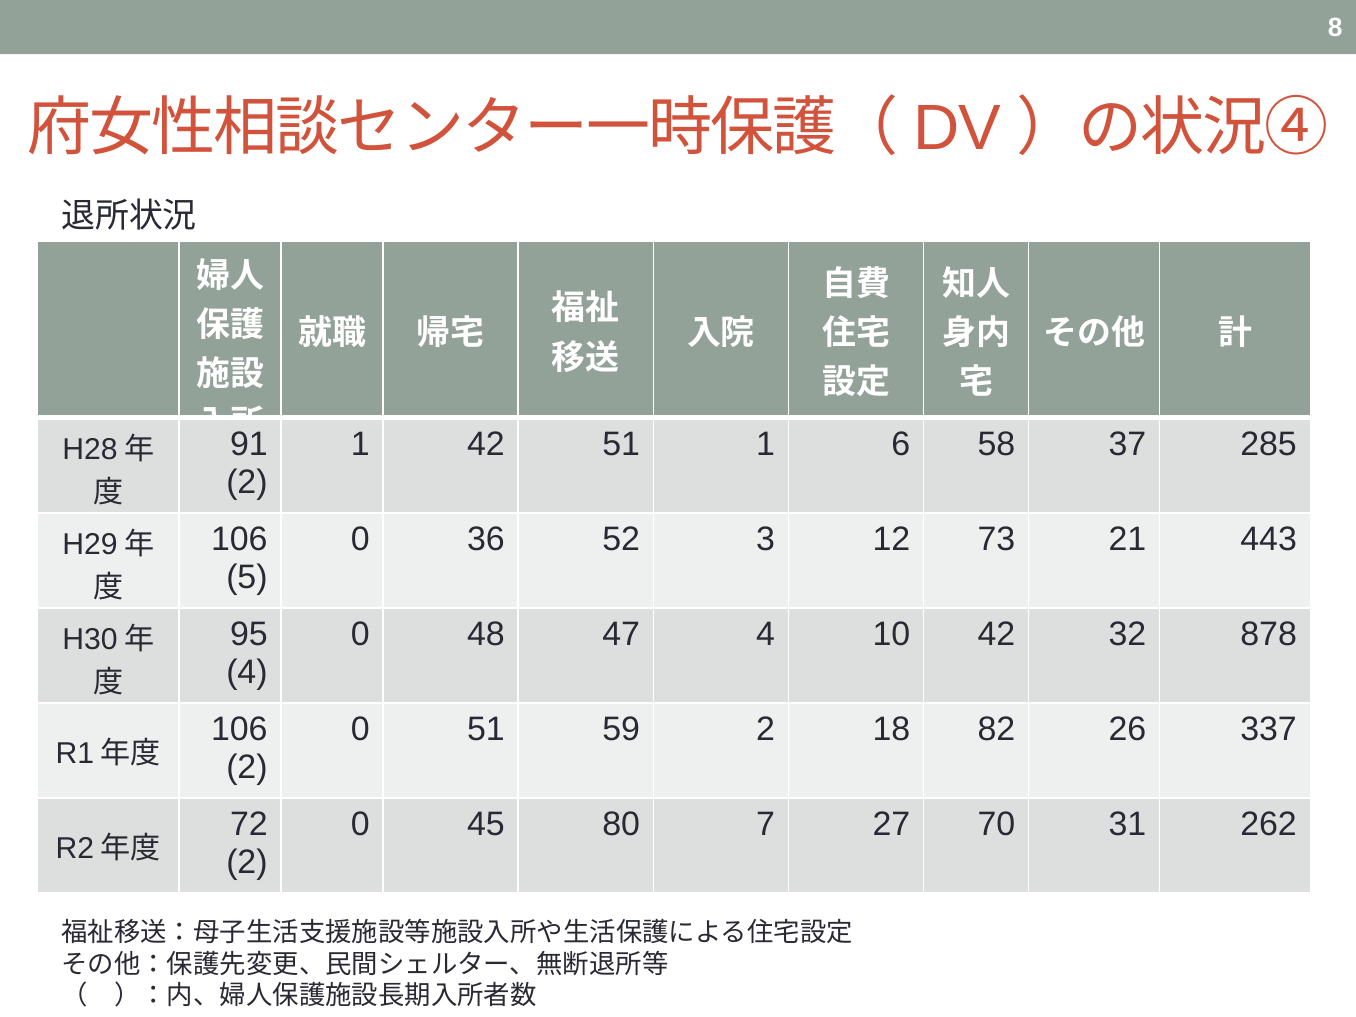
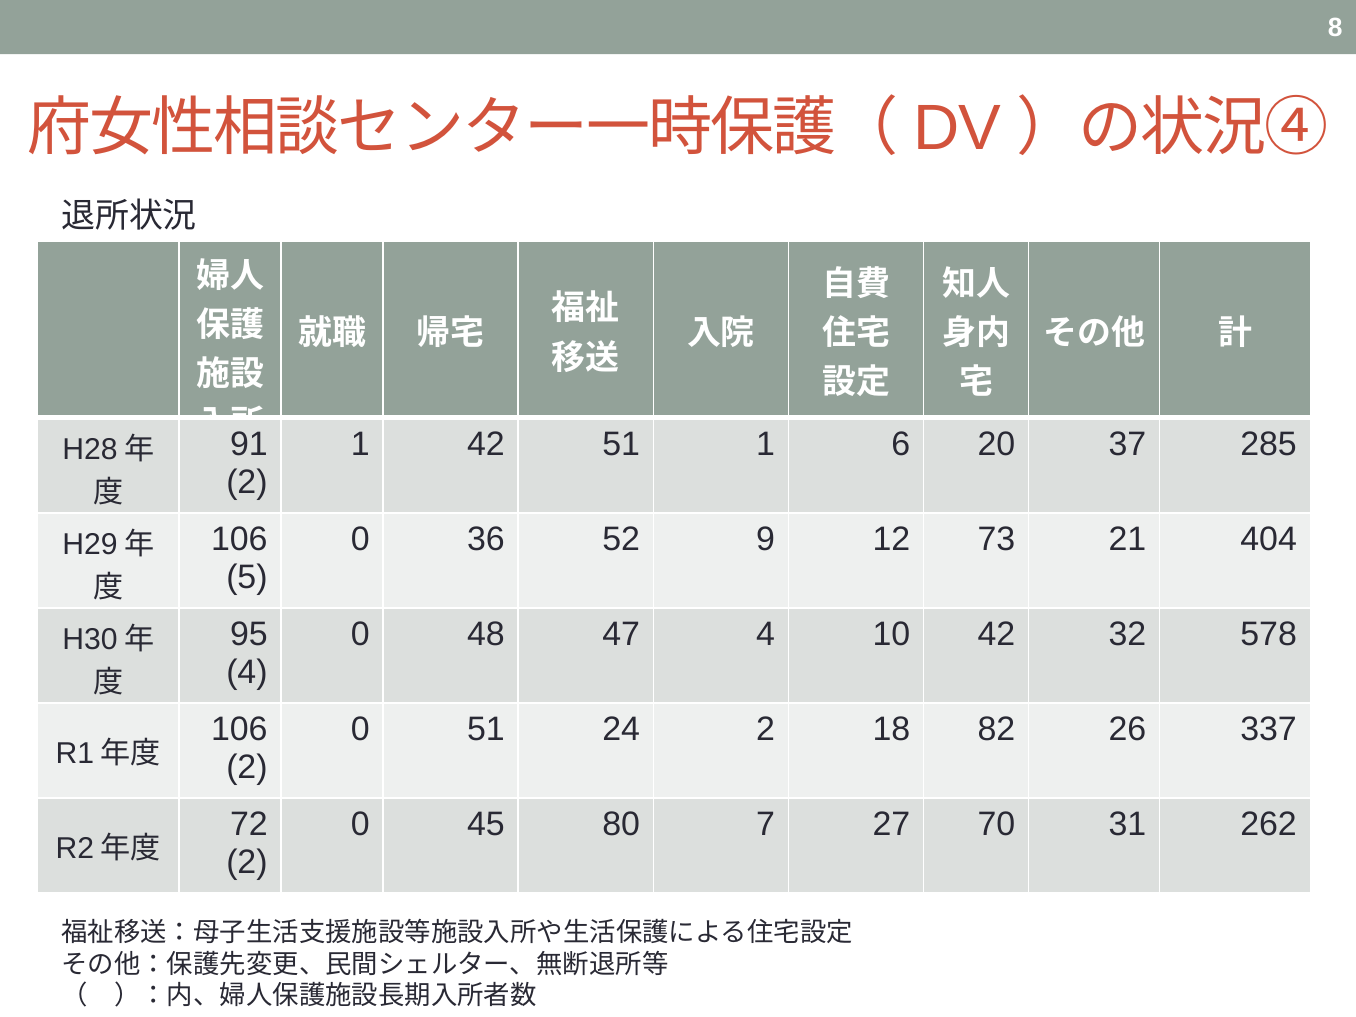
58: 58 -> 20 (996, 444)
3: 3 -> 9 (766, 539)
443: 443 -> 404 (1269, 539)
878: 878 -> 578 (1269, 634)
59: 59 -> 24 (621, 729)
